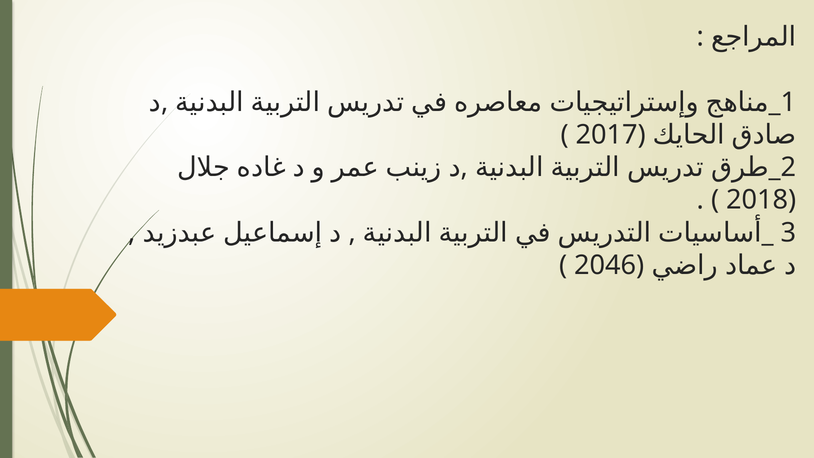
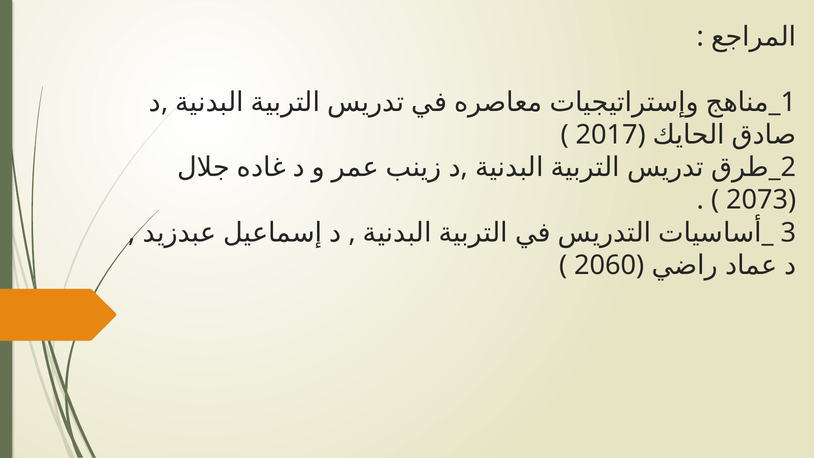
2018: 2018 -> 2073 (757, 200)
2046: 2046 -> 2060 (605, 265)
